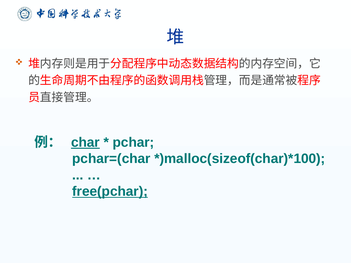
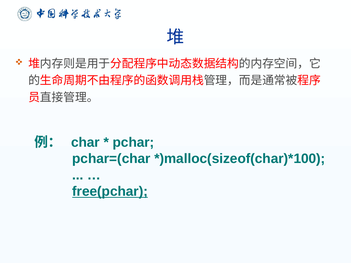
char underline: present -> none (85, 142)
